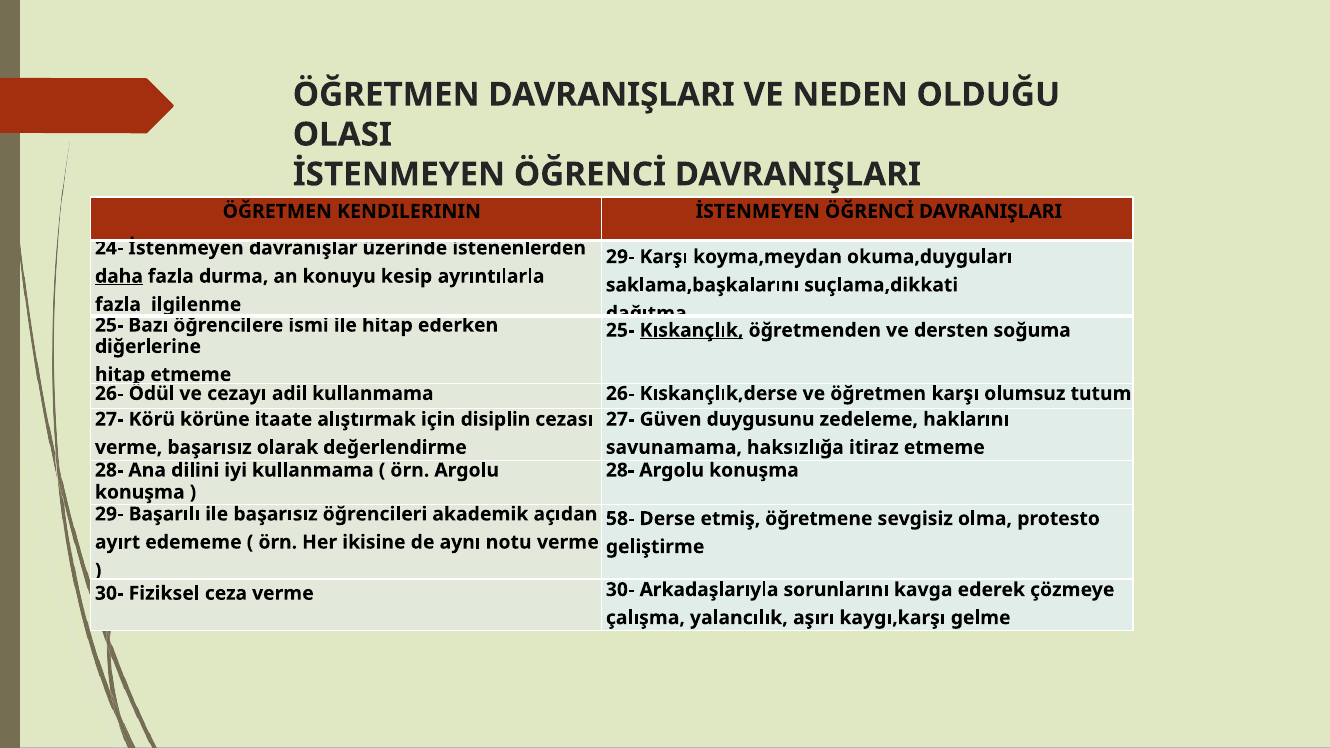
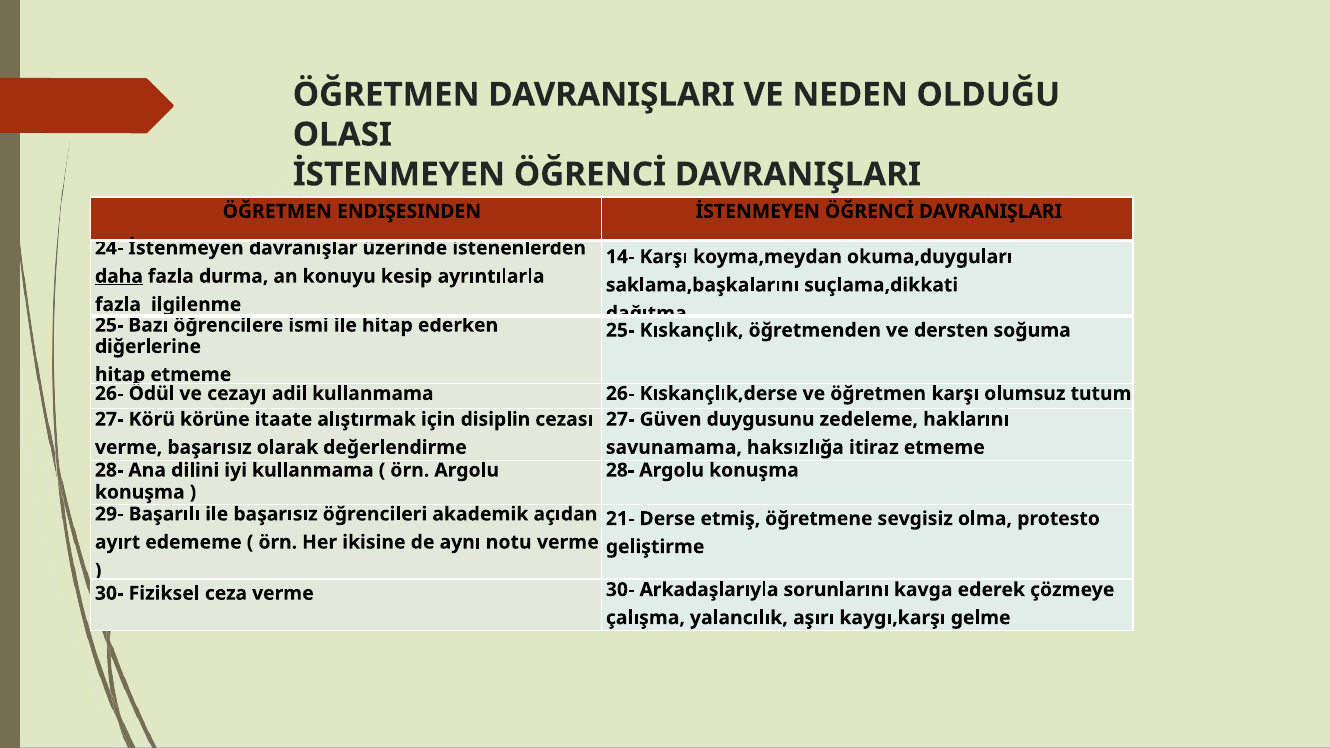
KENDILERININ: KENDILERININ -> ENDIŞESINDEN (409, 211)
29-: 29- -> 14- (620, 257)
Kıskançlık underline: present -> none (692, 330)
58-: 58- -> 21- (620, 519)
